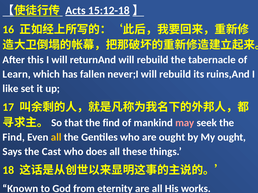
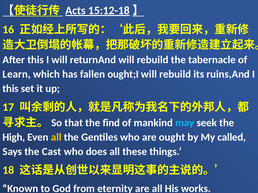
never;I: never;I -> ought;I (123, 74)
like: like -> this (11, 89)
may colour: pink -> light blue (185, 123)
Find: Find -> High (14, 138)
My ought: ought -> called (232, 138)
